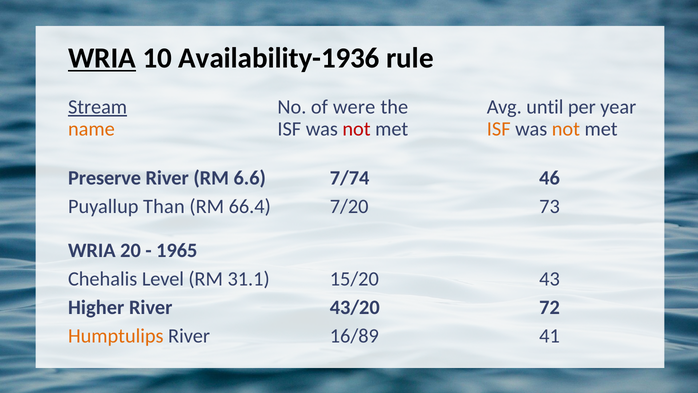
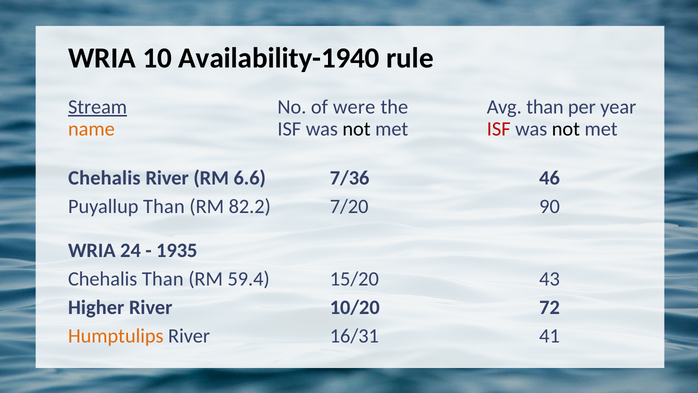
WRIA underline: present -> none (102, 58)
Availability-1936: Availability-1936 -> Availability-1940 (279, 58)
Avg until: until -> than (545, 107)
not colour: red -> black (356, 129)
ISF colour: orange -> red (499, 129)
not colour: orange -> black (566, 129)
Preserve: Preserve -> Chehalis (104, 178)
7/74: 7/74 -> 7/36 (350, 178)
66.4: 66.4 -> 82.2 (250, 206)
73: 73 -> 90 (550, 206)
20: 20 -> 24 (131, 250)
1965: 1965 -> 1935 (177, 250)
Chehalis Level: Level -> Than (163, 279)
31.1: 31.1 -> 59.4 (249, 279)
43/20: 43/20 -> 10/20 (355, 307)
16/89: 16/89 -> 16/31 (354, 336)
